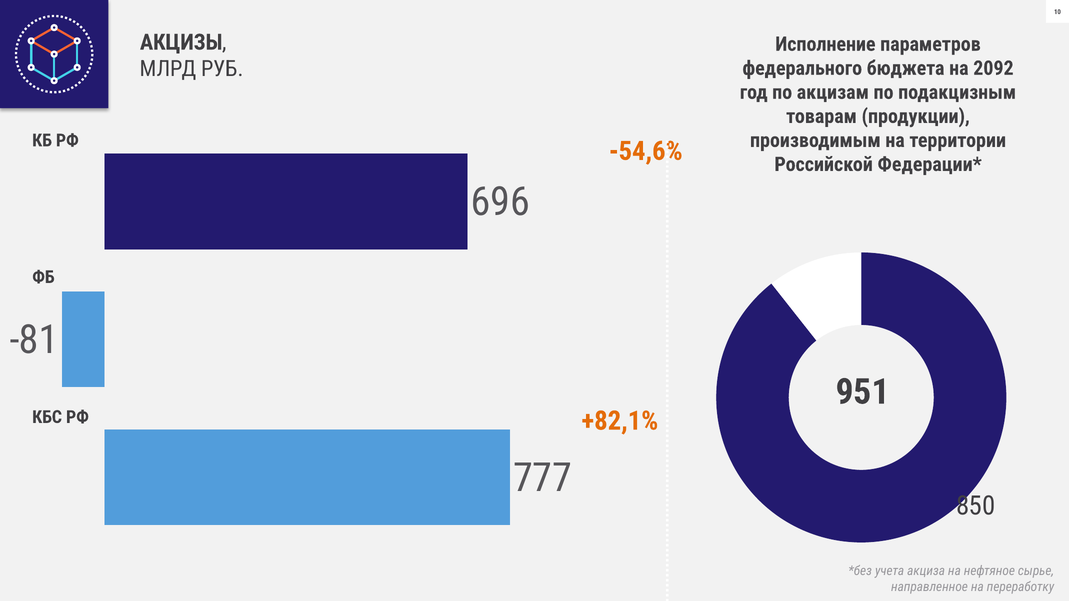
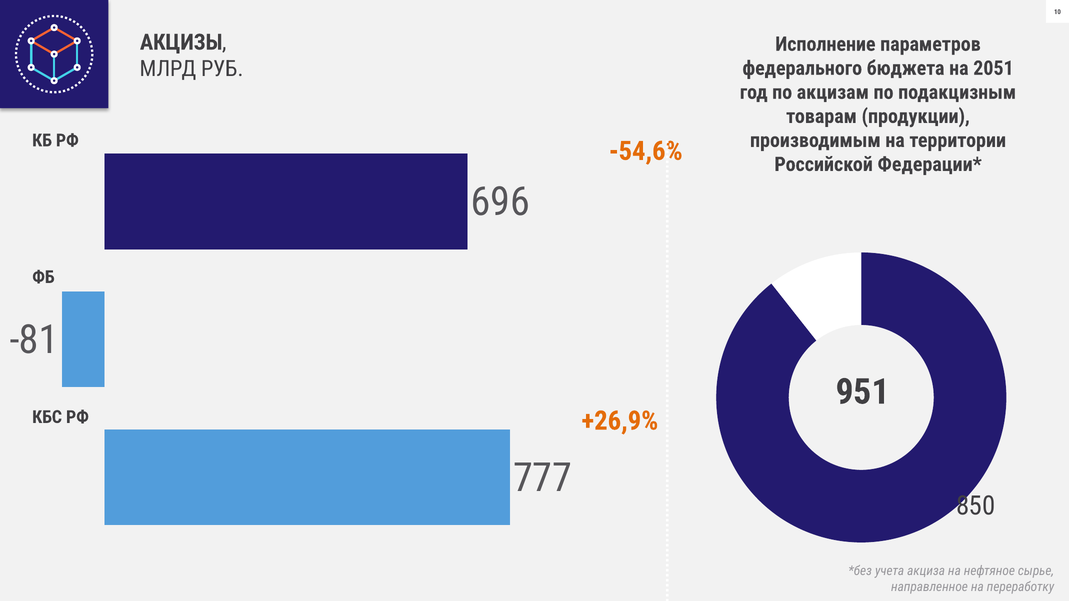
2092: 2092 -> 2051 (993, 68)
+82,1%: +82,1% -> +26,9% (620, 421)
